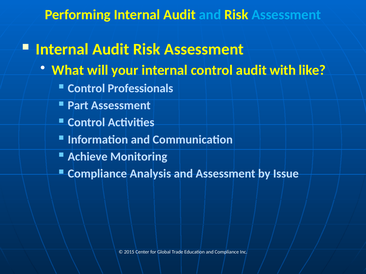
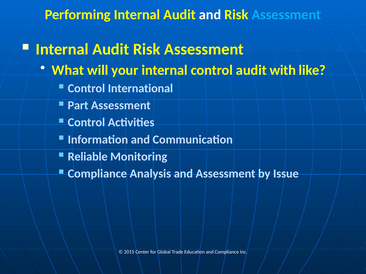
and colour: light blue -> white (210, 15)
Professionals: Professionals -> International (140, 89)
Achieve: Achieve -> Reliable (88, 157)
